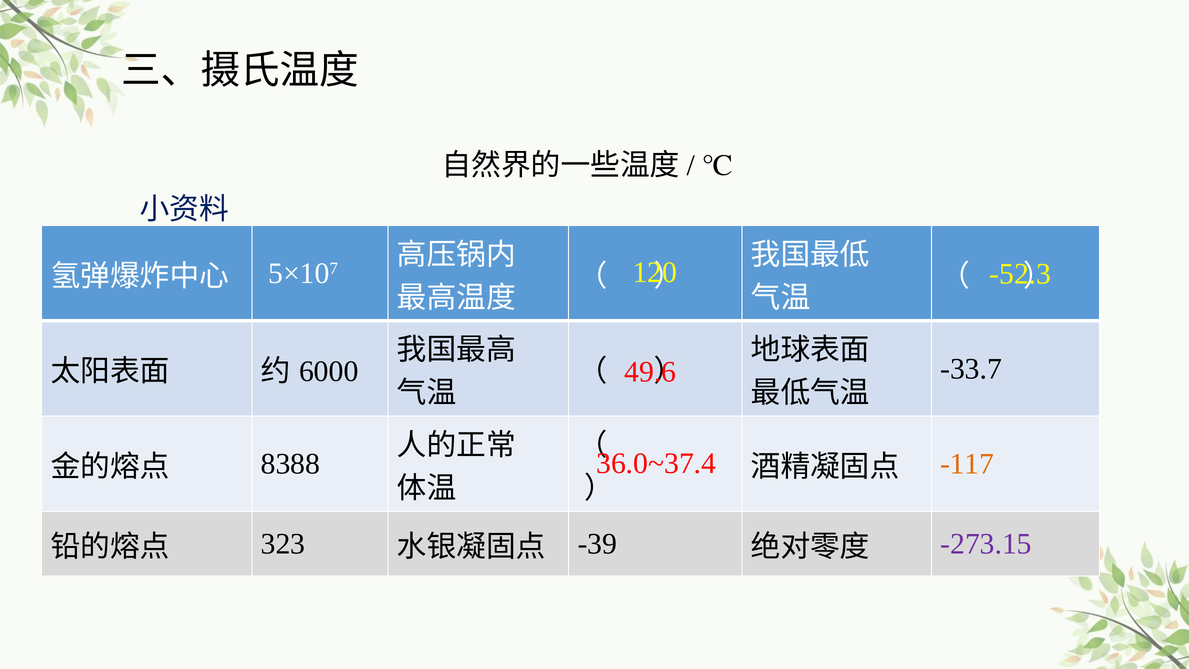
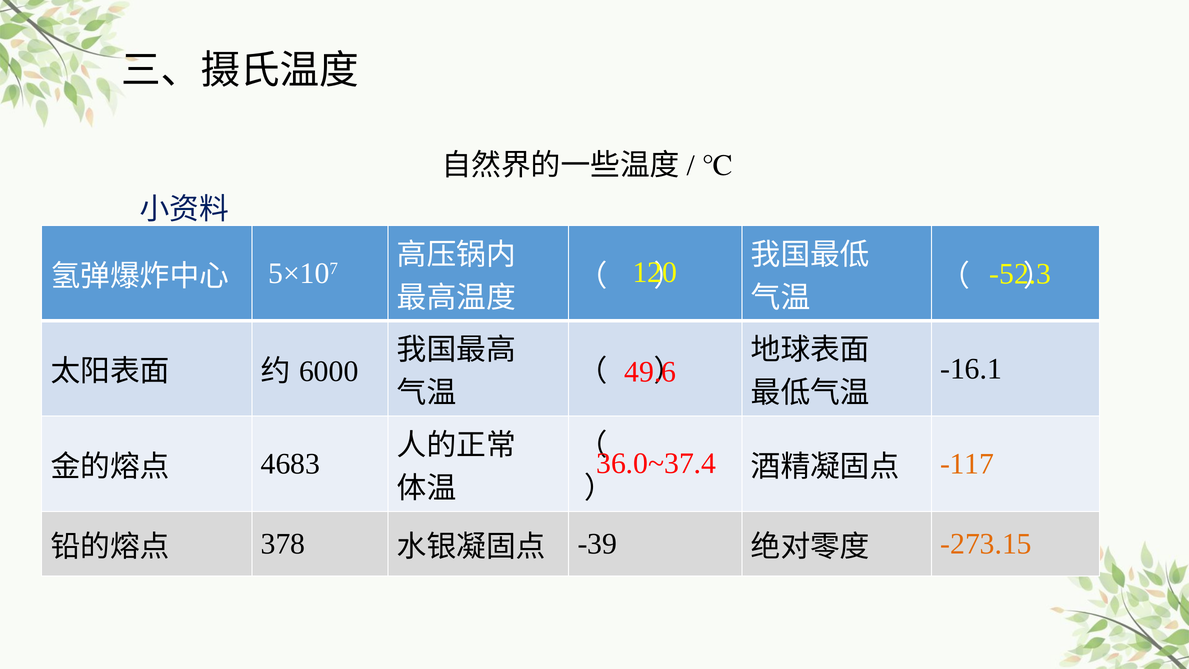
-33.7: -33.7 -> -16.1 (971, 369)
8388: 8388 -> 4683 (290, 464)
323: 323 -> 378 (283, 544)
-273.15 colour: purple -> orange (986, 544)
